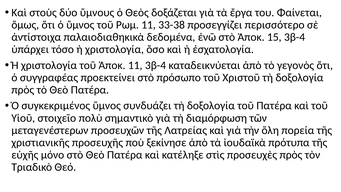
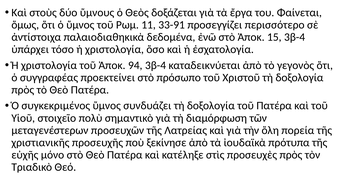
33-38: 33-38 -> 33-91 (172, 25)
Ἀποκ 11: 11 -> 94 (135, 65)
